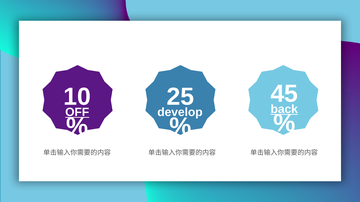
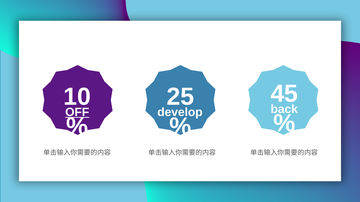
back underline: present -> none (284, 110)
